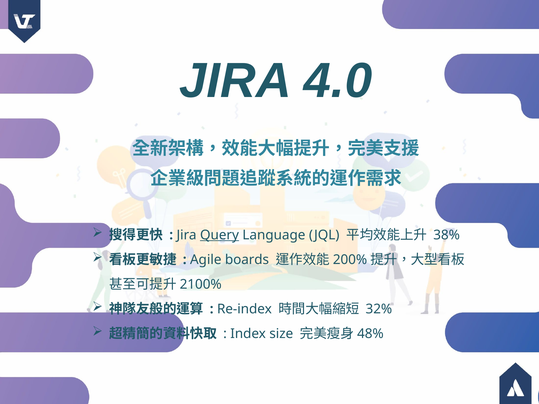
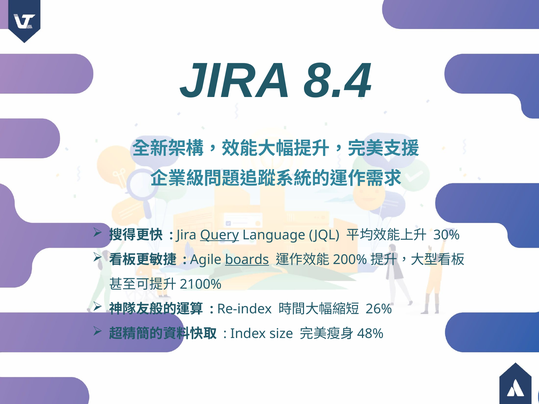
4.0: 4.0 -> 8.4 (338, 81)
38%: 38% -> 30% (447, 235)
boards underline: none -> present (247, 260)
32%: 32% -> 26% (379, 309)
